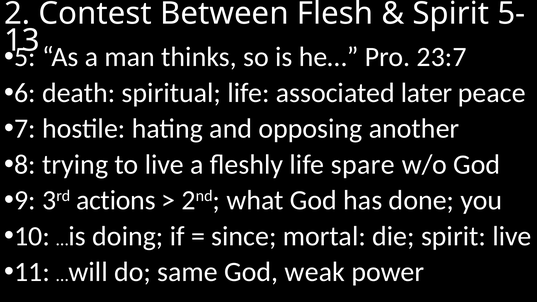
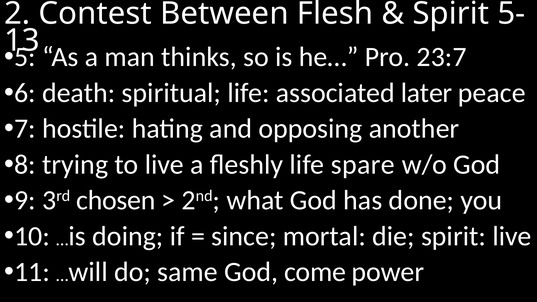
actions: actions -> chosen (116, 200)
weak: weak -> come (315, 272)
